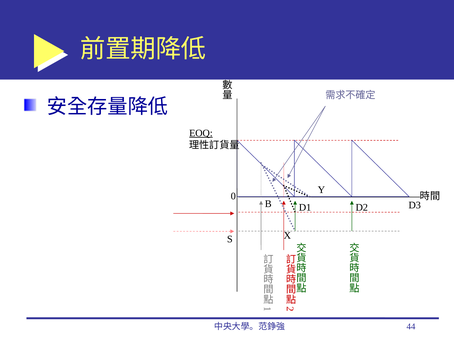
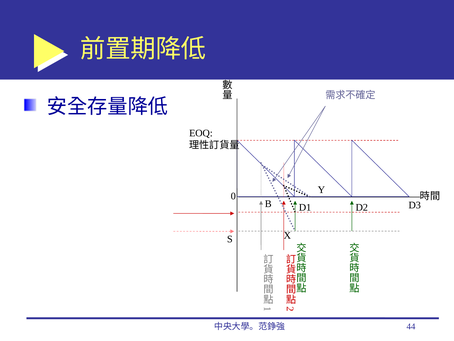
EOQ underline: present -> none (201, 133)
